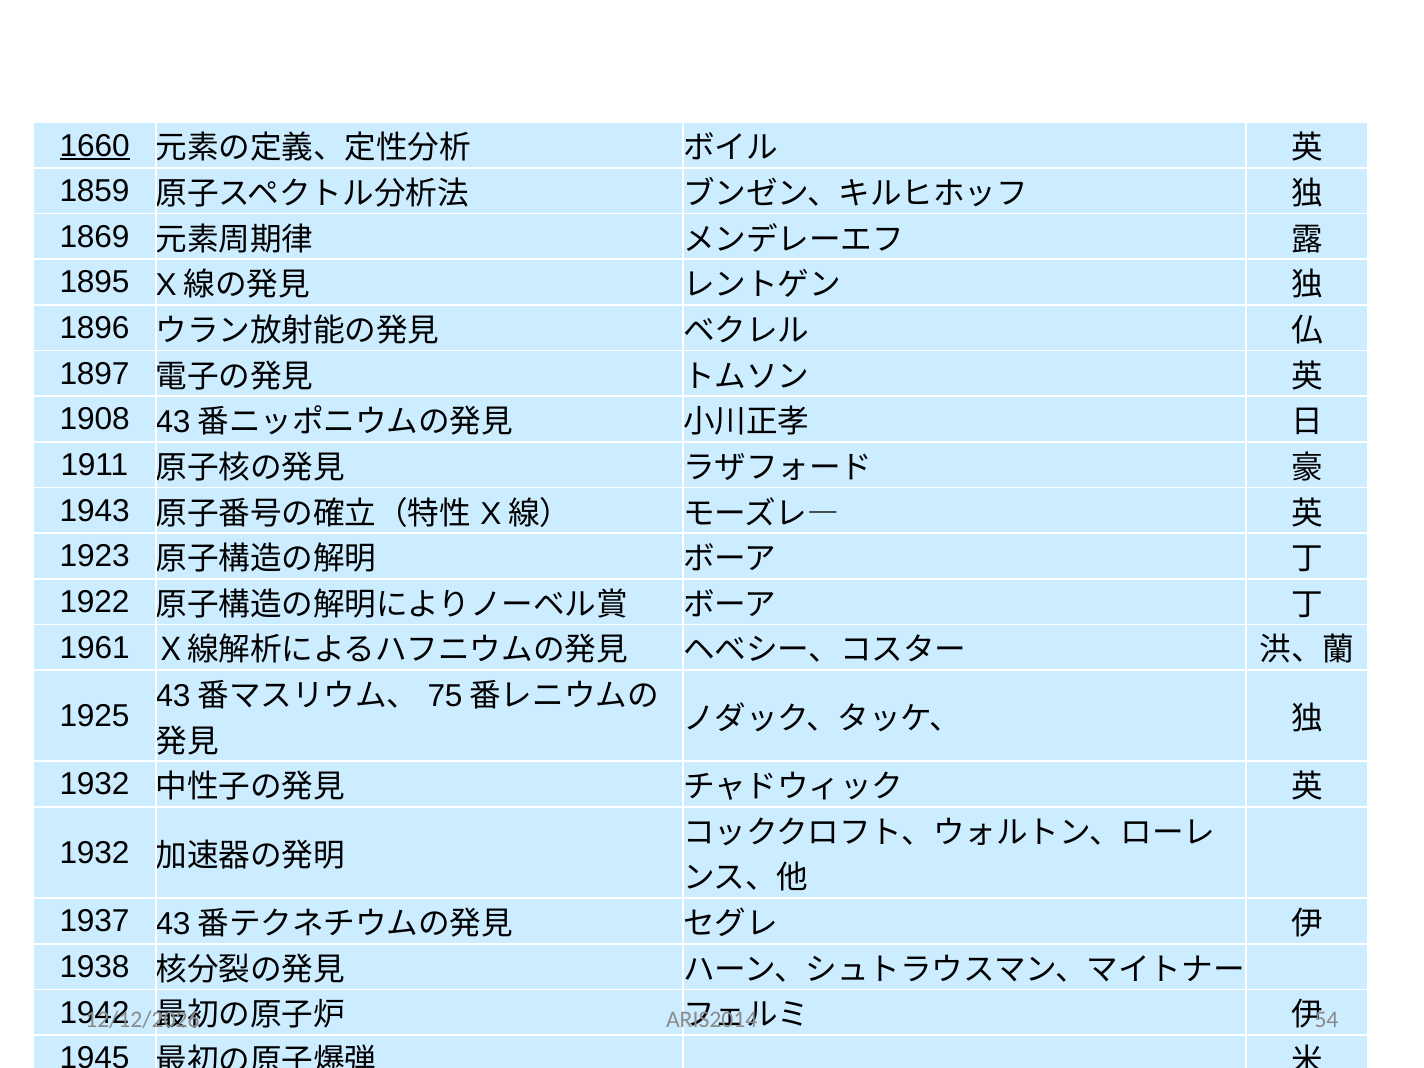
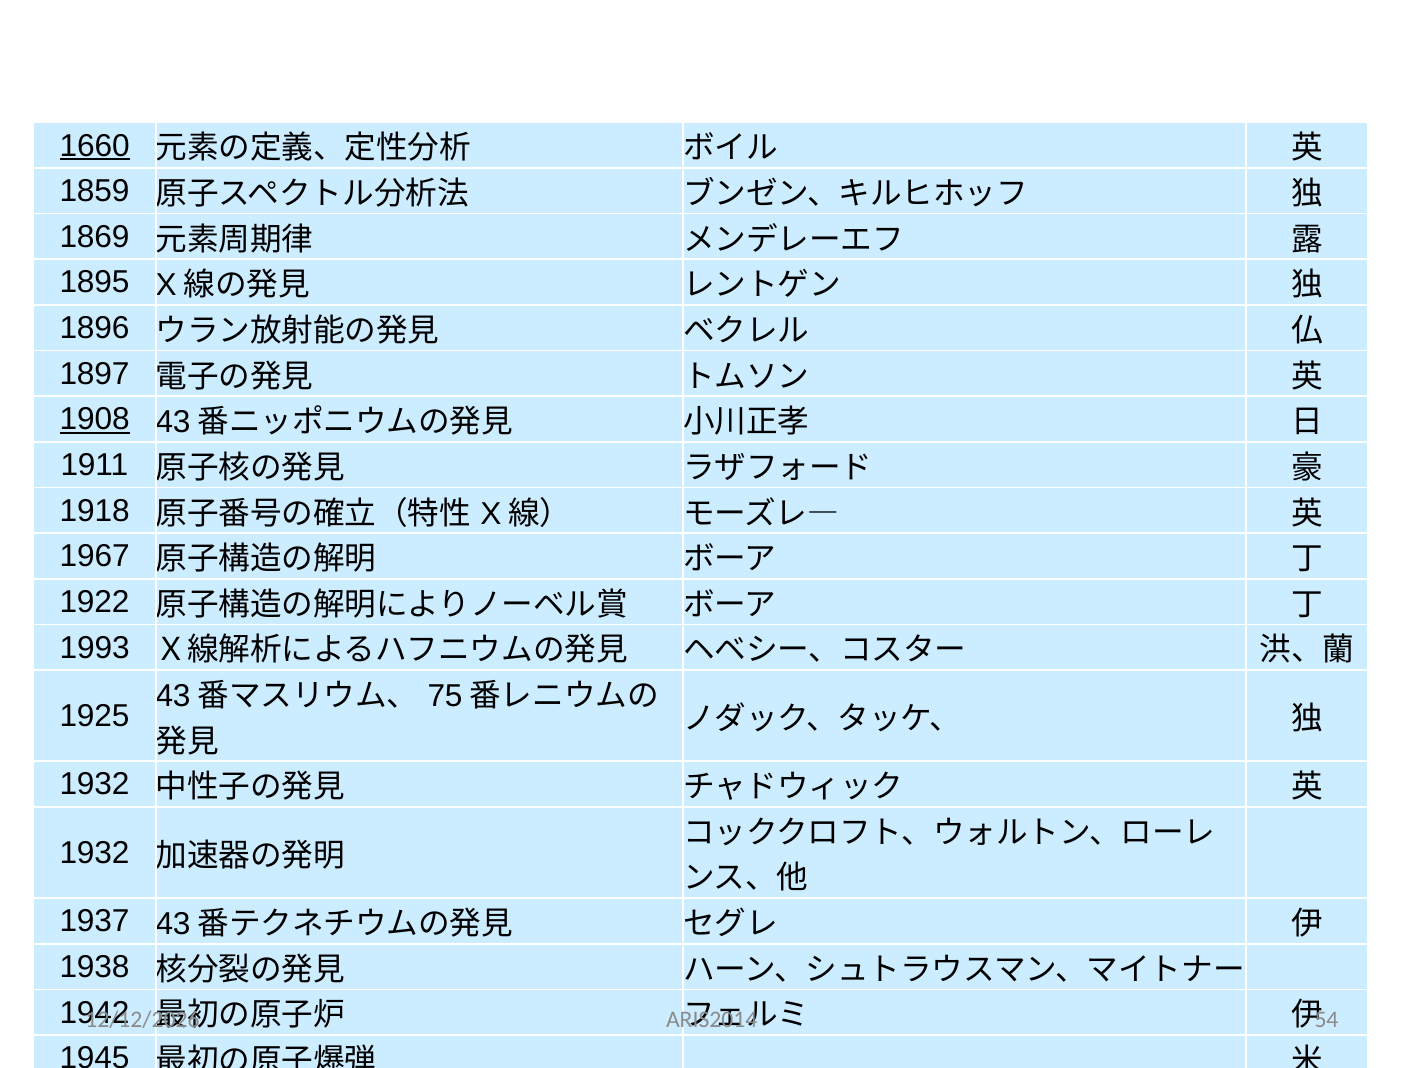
1908 underline: none -> present (95, 419)
1943: 1943 -> 1918 (95, 511)
1923: 1923 -> 1967 (95, 556)
1961: 1961 -> 1993 (95, 648)
